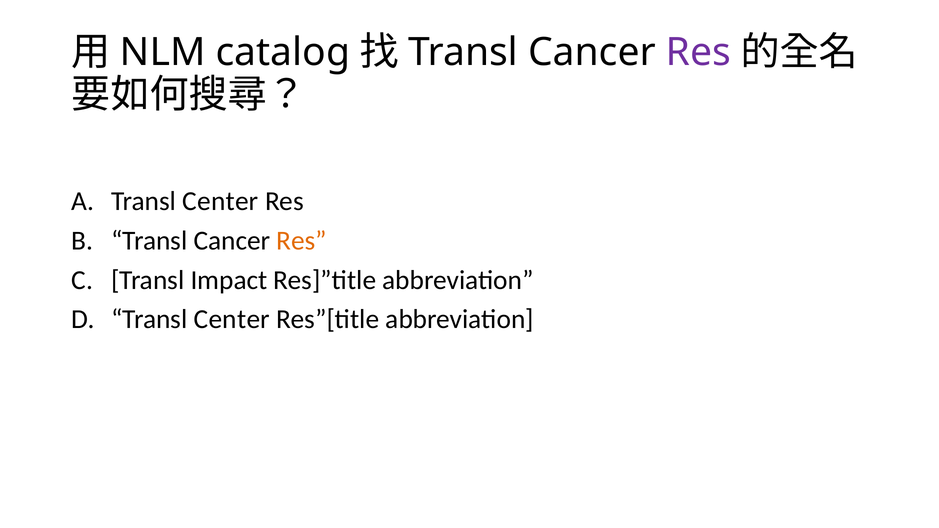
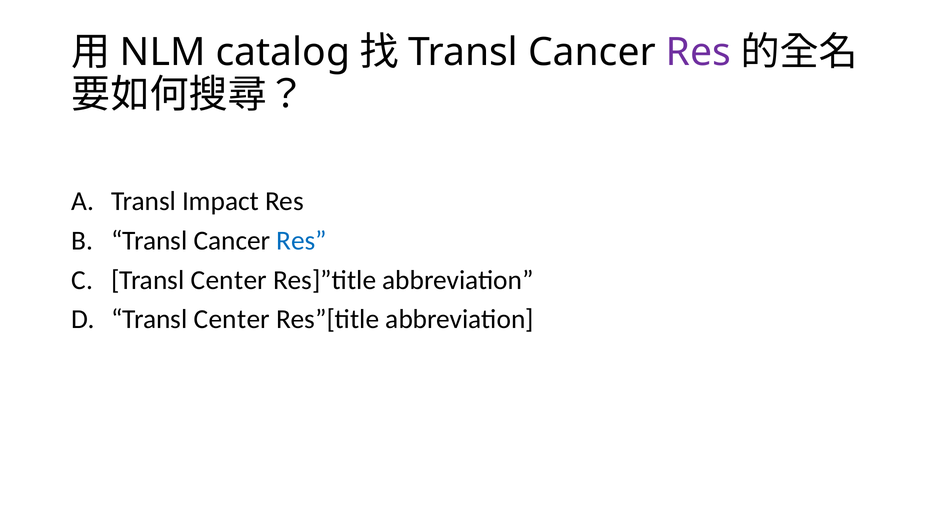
Center: Center -> Impact (221, 201)
Res colour: orange -> blue (302, 241)
Impact: Impact -> Center (229, 280)
